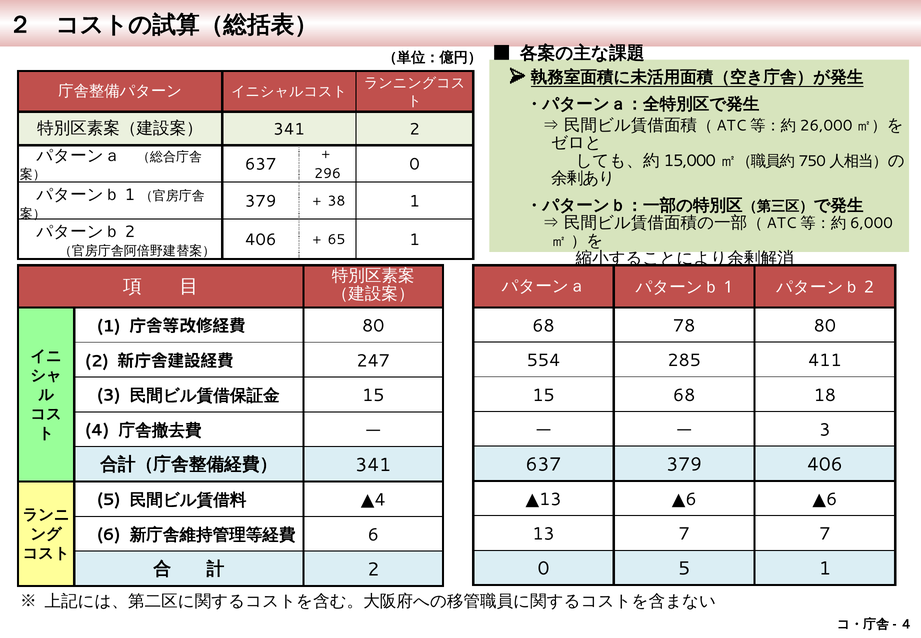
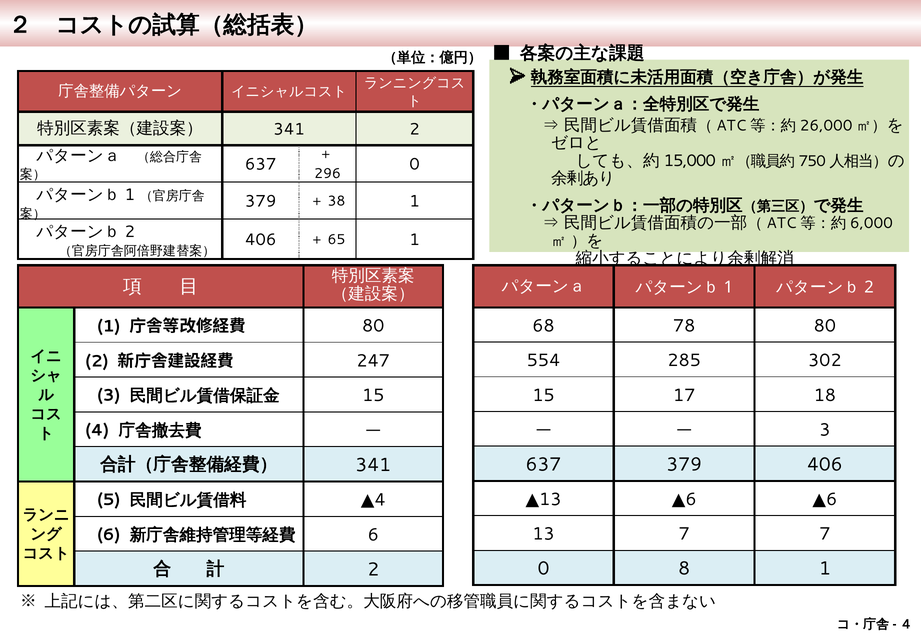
411: 411 -> 302 (825, 360)
15 68: 68 -> 17 (684, 395)
0 5: 5 -> 8 (684, 568)
